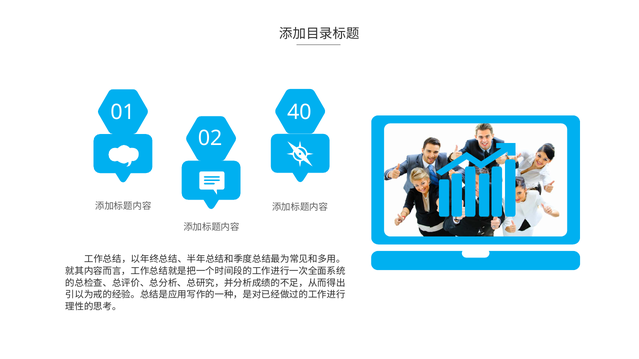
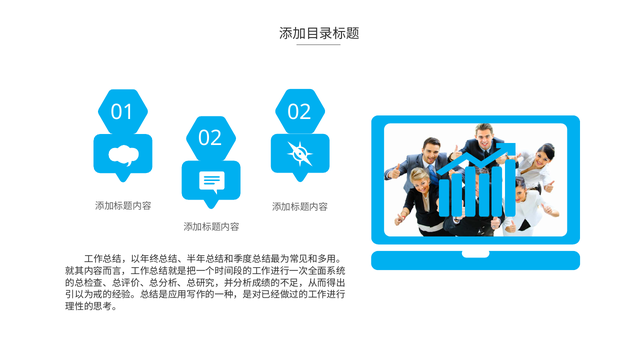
01 40: 40 -> 02 (299, 113)
